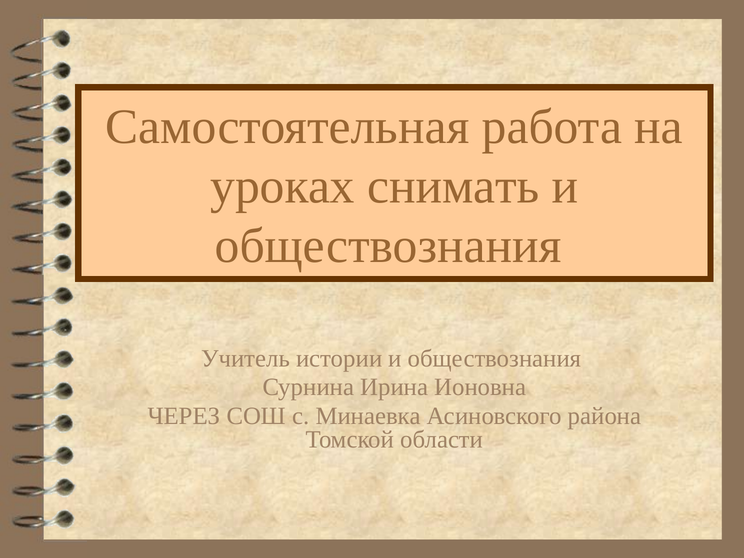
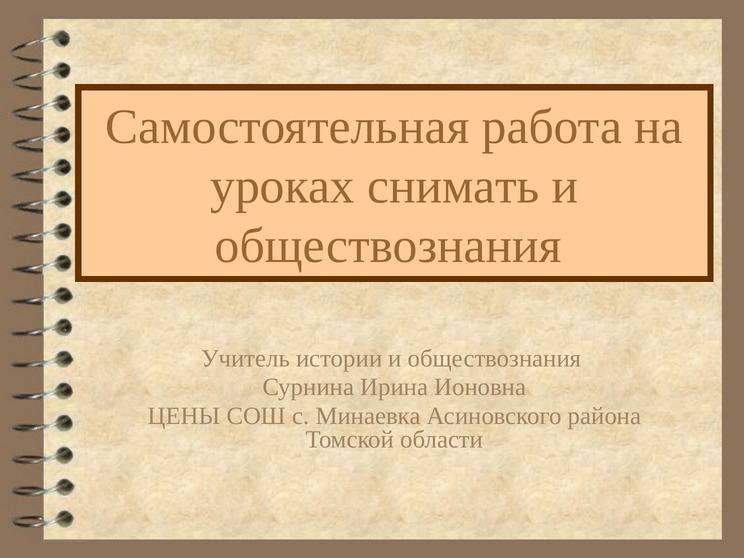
ЧЕРЕЗ: ЧЕРЕЗ -> ЦЕНЫ (184, 416)
